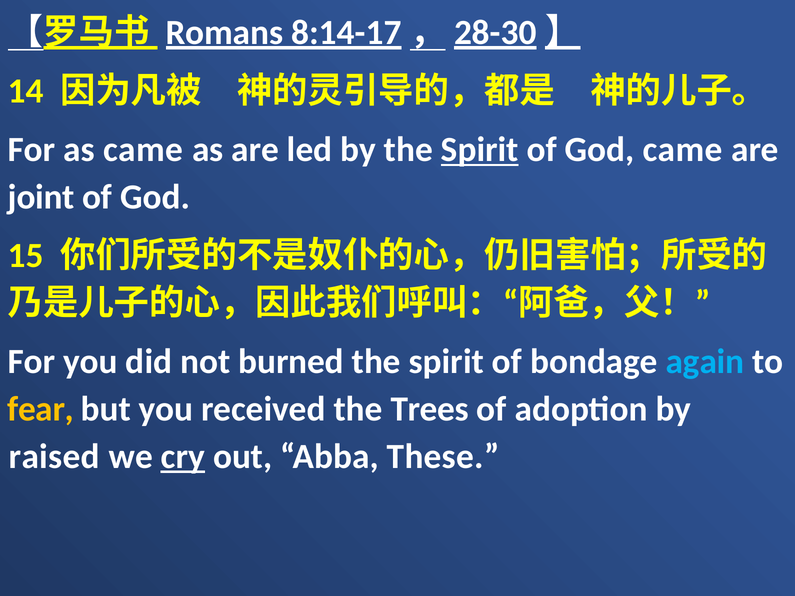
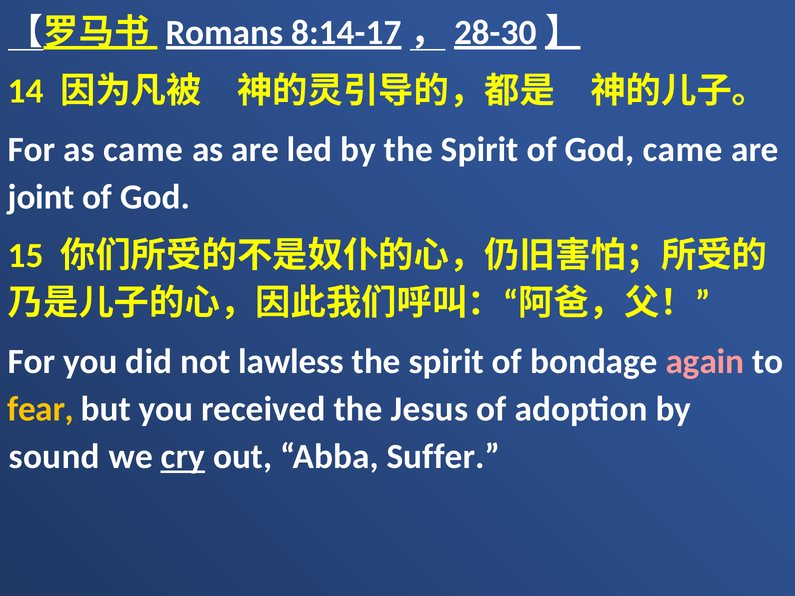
Spirit underline: present -> none (480, 150)
burned: burned -> lawless (291, 362)
again colour: light blue -> pink (705, 362)
Trees: Trees -> Jesus (429, 409)
raised: raised -> sound (54, 457)
These: These -> Suffer (443, 457)
